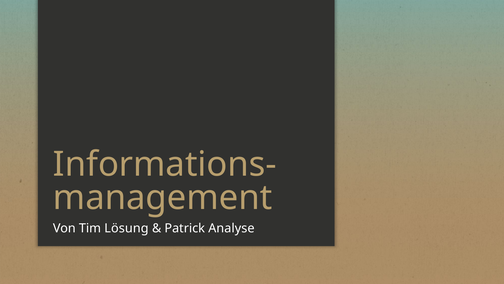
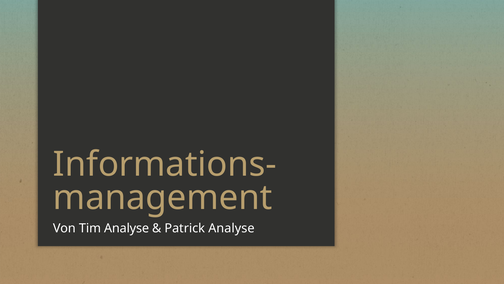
Tim Lösung: Lösung -> Analyse (127, 228)
